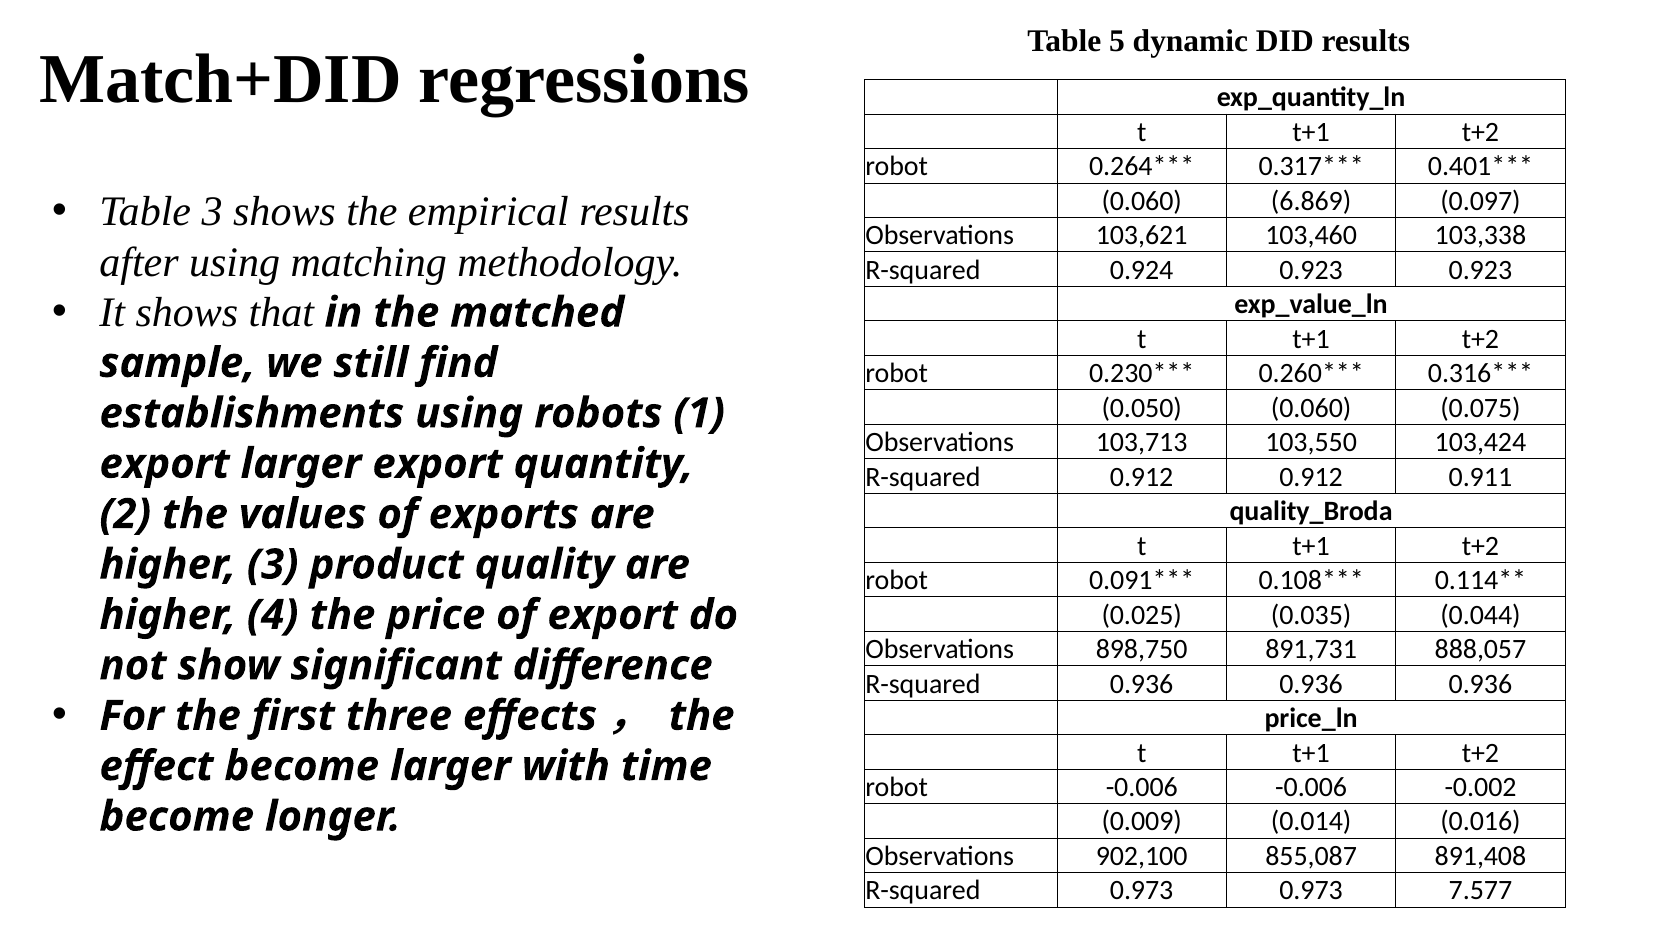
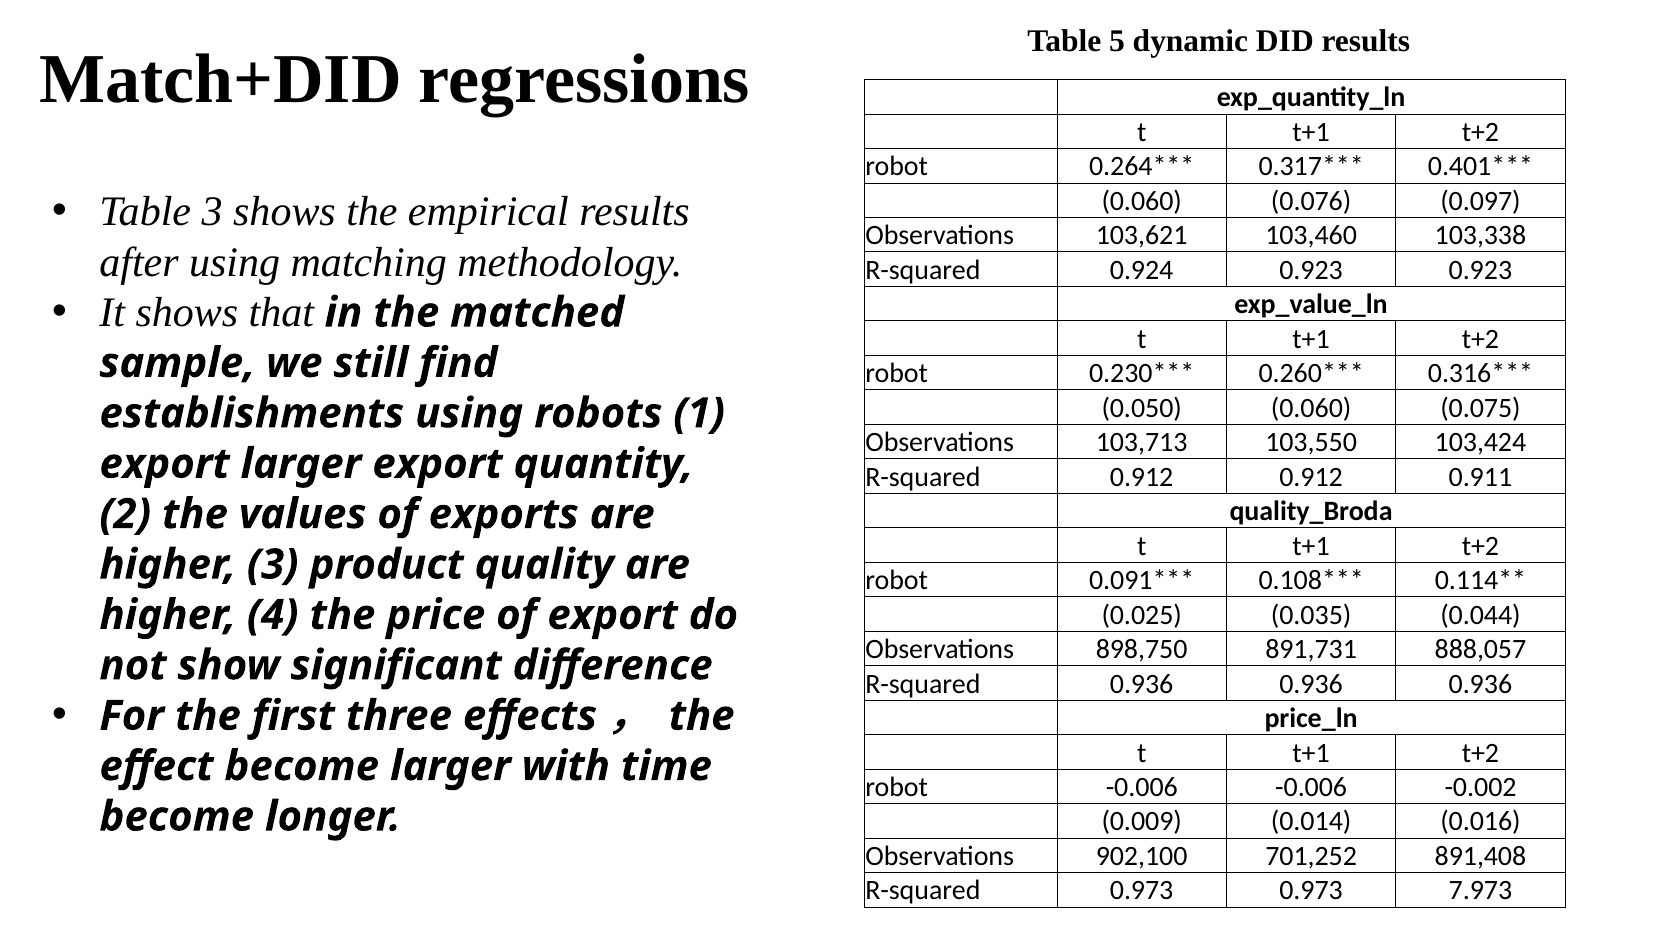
6.869: 6.869 -> 0.076 (1311, 201)
855,087: 855,087 -> 701,252 (1311, 856)
7.577: 7.577 -> 7.973 (1480, 891)
